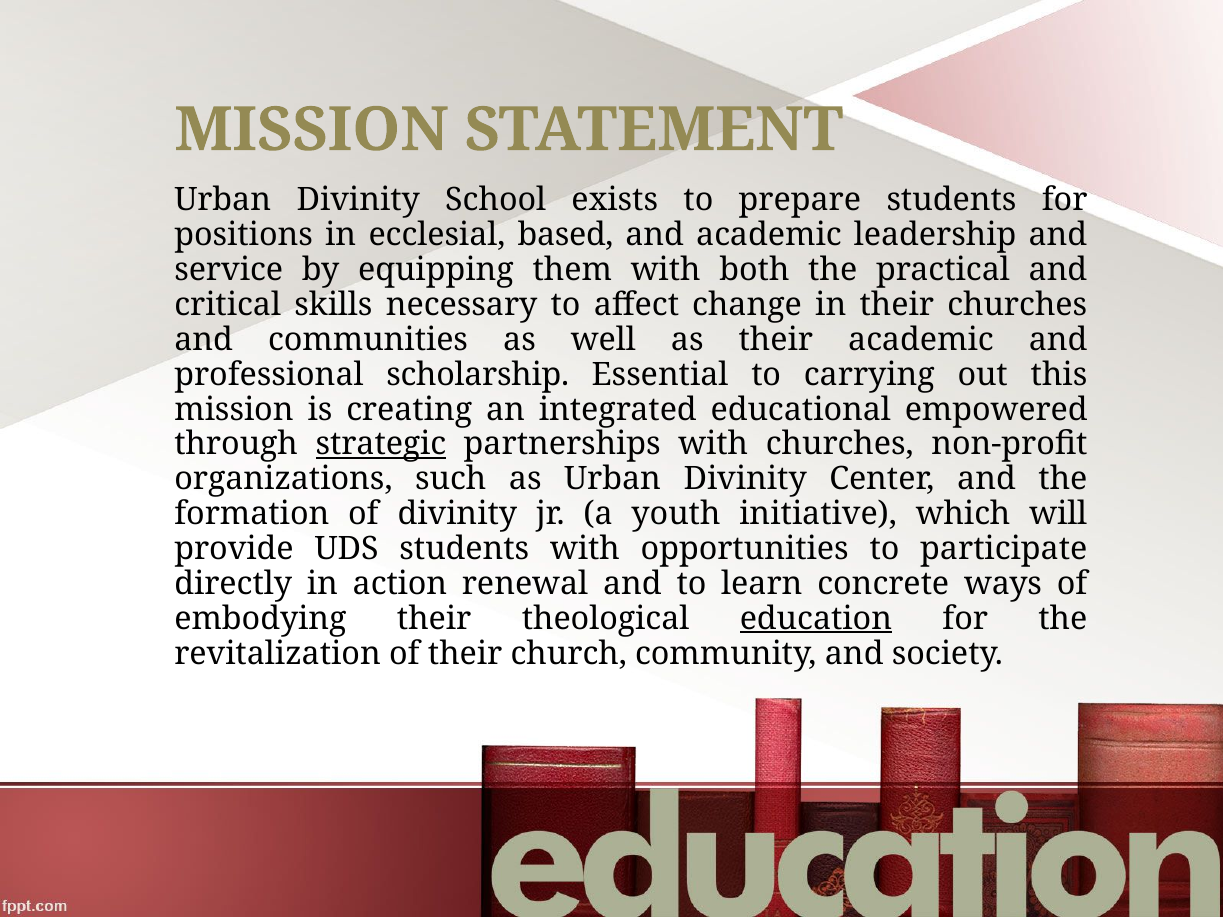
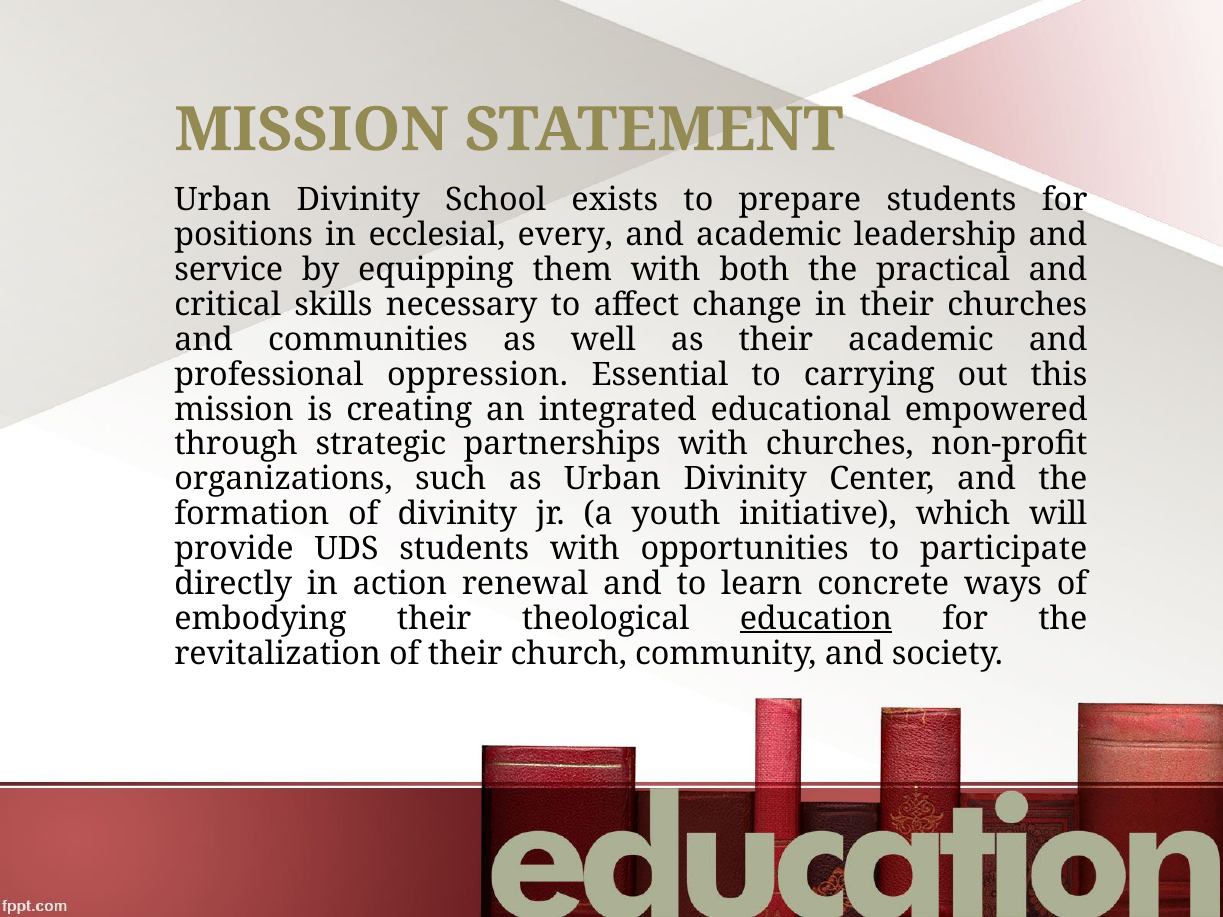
based: based -> every (565, 235)
scholarship: scholarship -> oppression (477, 375)
strategic underline: present -> none (381, 444)
